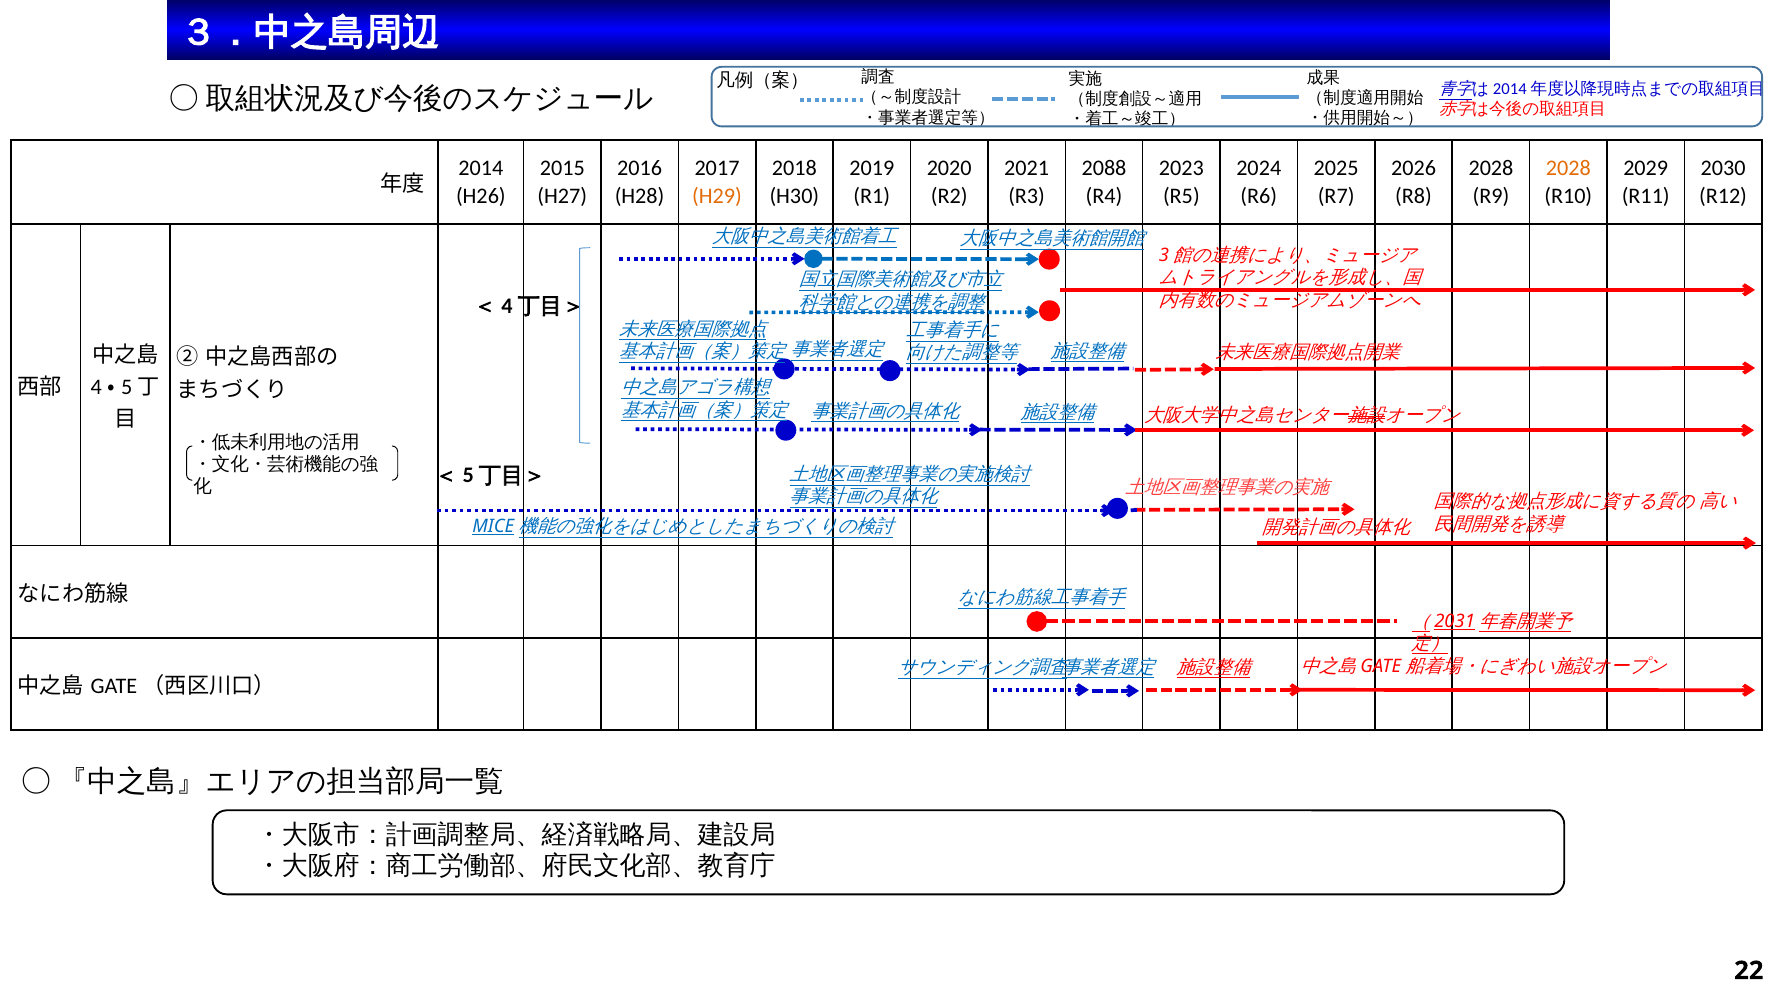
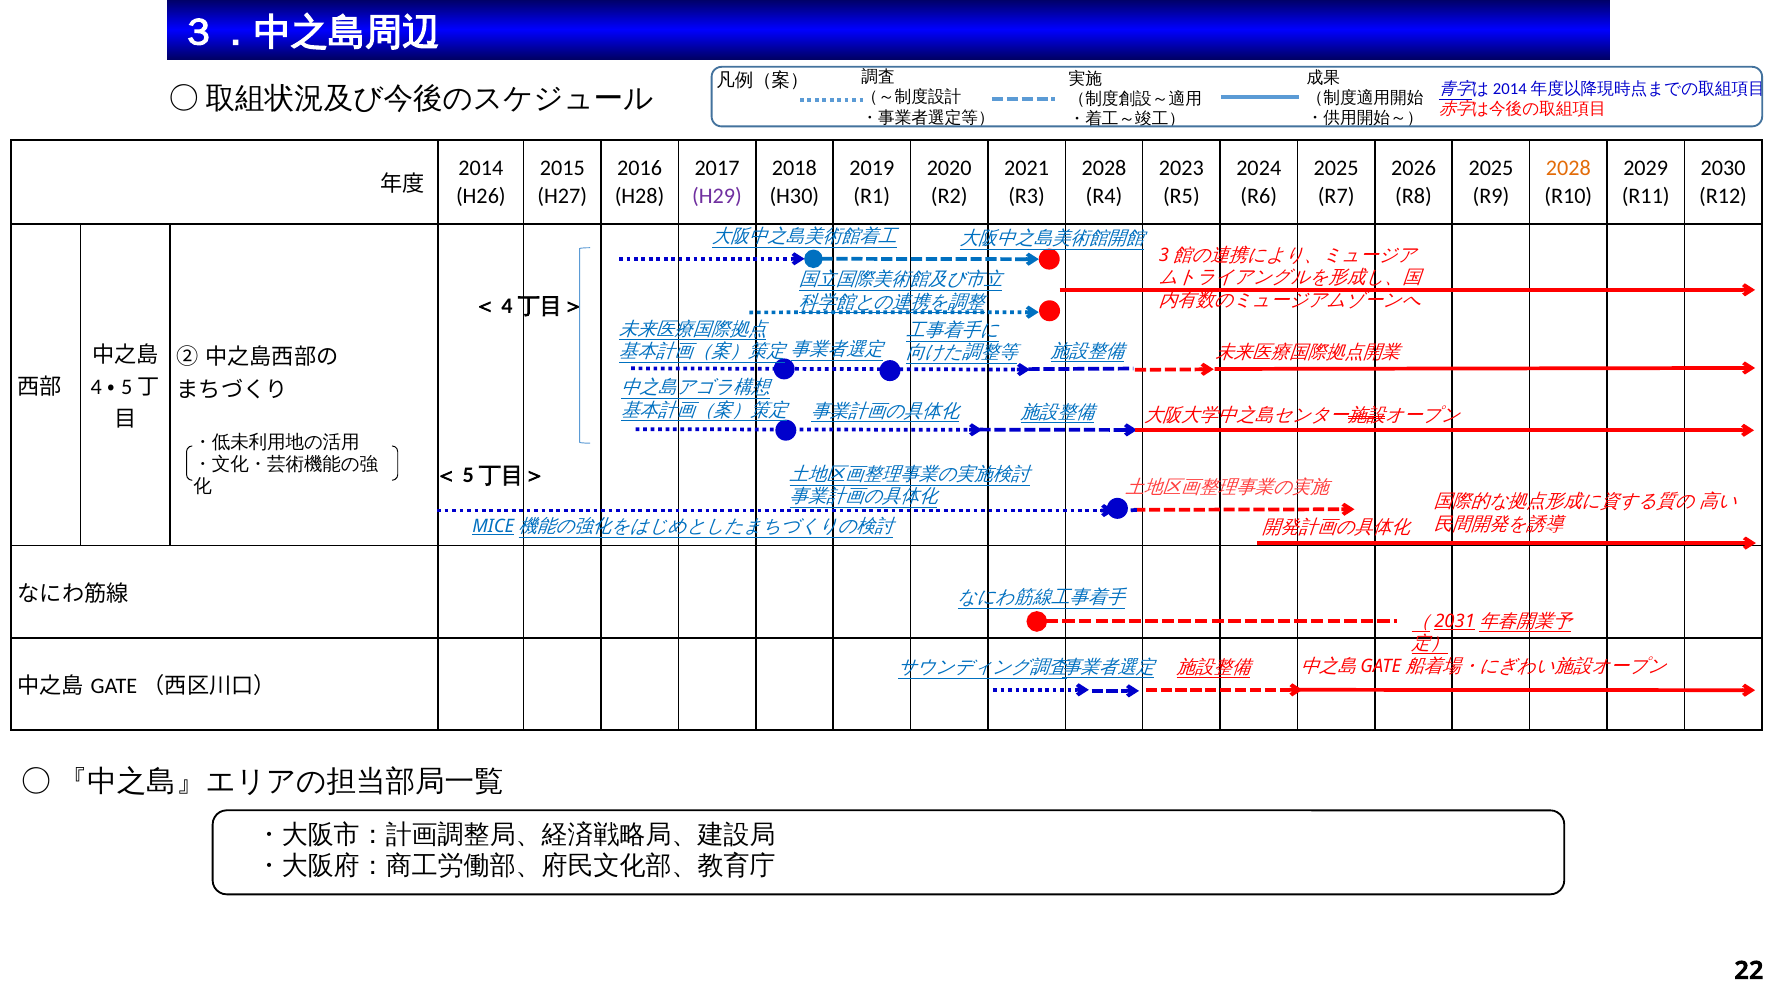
2088: 2088 -> 2028 (1104, 169)
2028: 2028 -> 2025 (1491, 169)
H29 colour: orange -> purple (717, 196)
